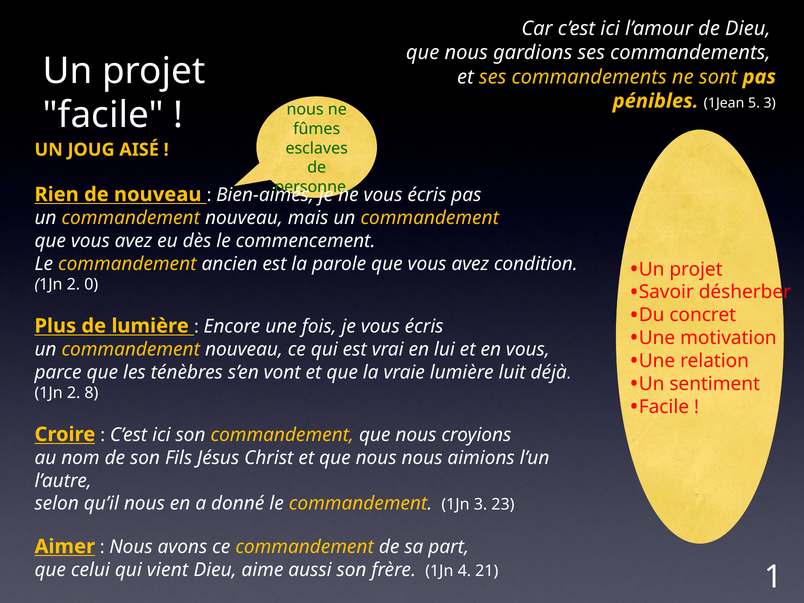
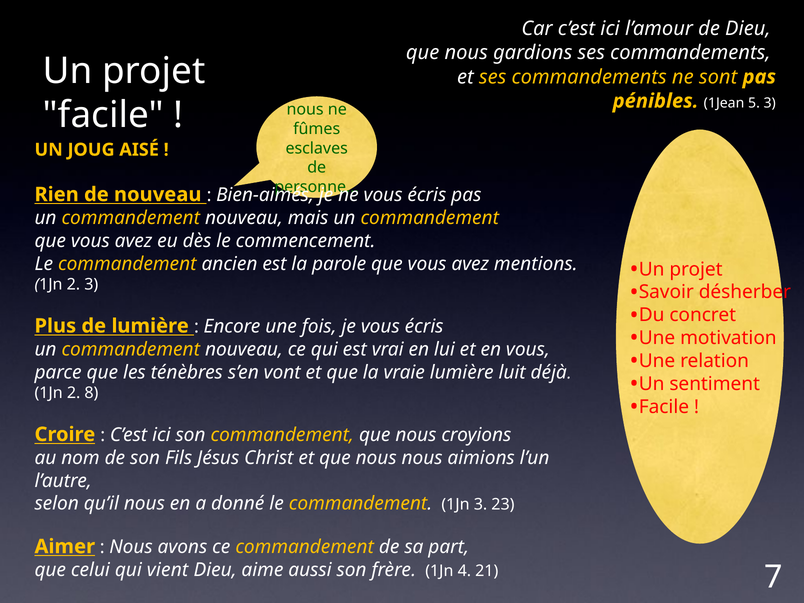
condition: condition -> mentions (536, 264)
2 0: 0 -> 3 (91, 285)
21 1: 1 -> 7 (773, 577)
